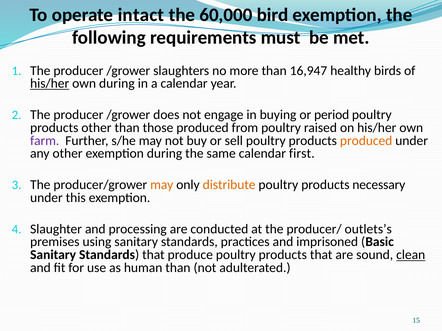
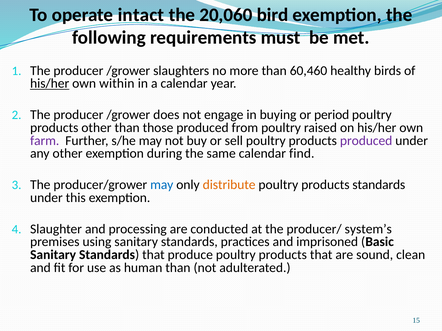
60,000: 60,000 -> 20,060 (226, 15)
16,947: 16,947 -> 60,460 (308, 71)
own during: during -> within (117, 84)
produced colour: orange -> purple (366, 141)
first: first -> find (302, 154)
may colour: orange -> blue (162, 185)
products necessary: necessary -> standards (379, 185)
outlets’s: outlets’s -> system’s (368, 229)
clean underline: present -> none (411, 255)
